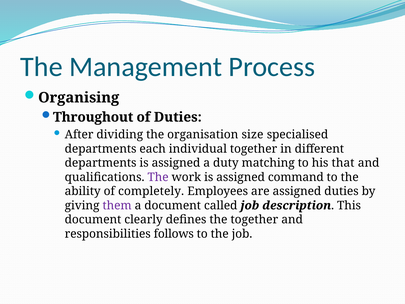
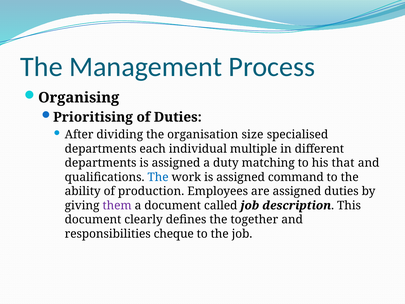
Throughout: Throughout -> Prioritising (93, 117)
individual together: together -> multiple (254, 149)
The colour: purple -> blue (158, 177)
completely: completely -> production (151, 191)
follows: follows -> cheque (174, 234)
